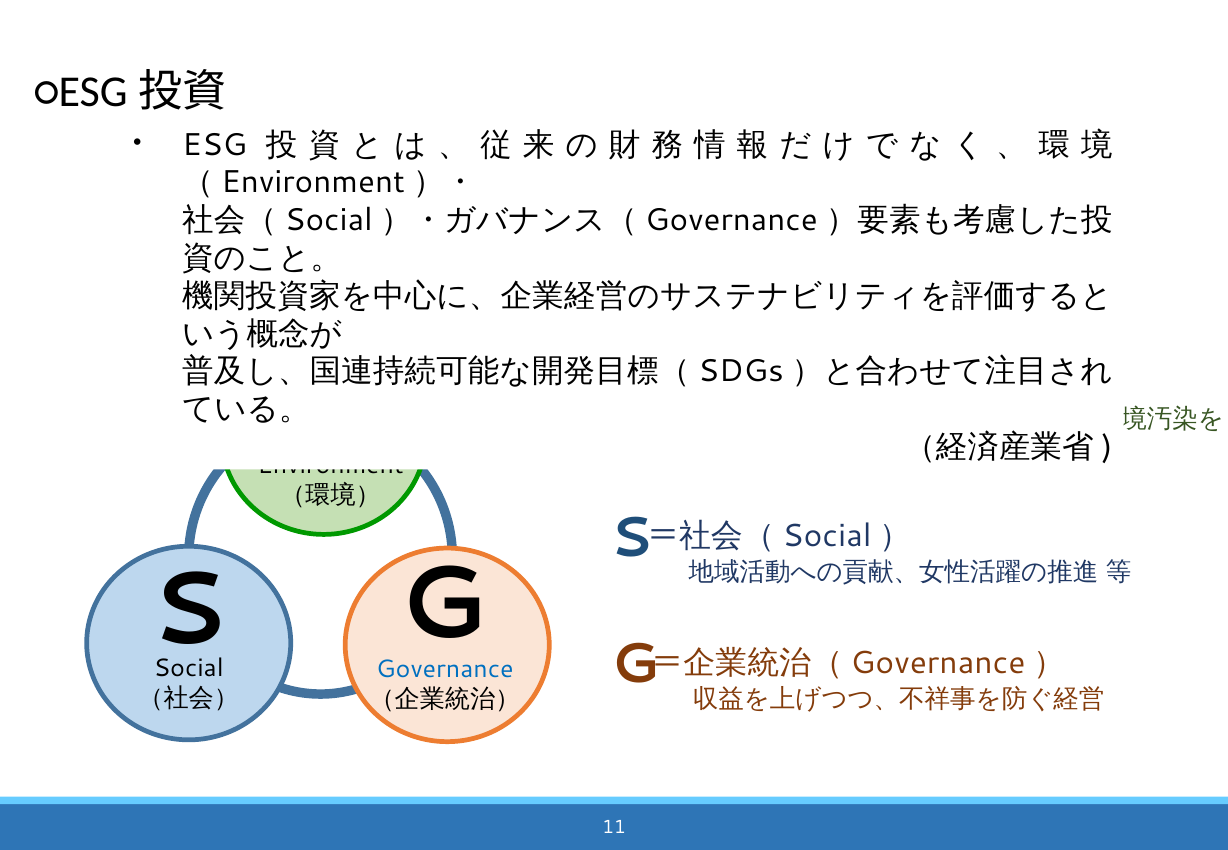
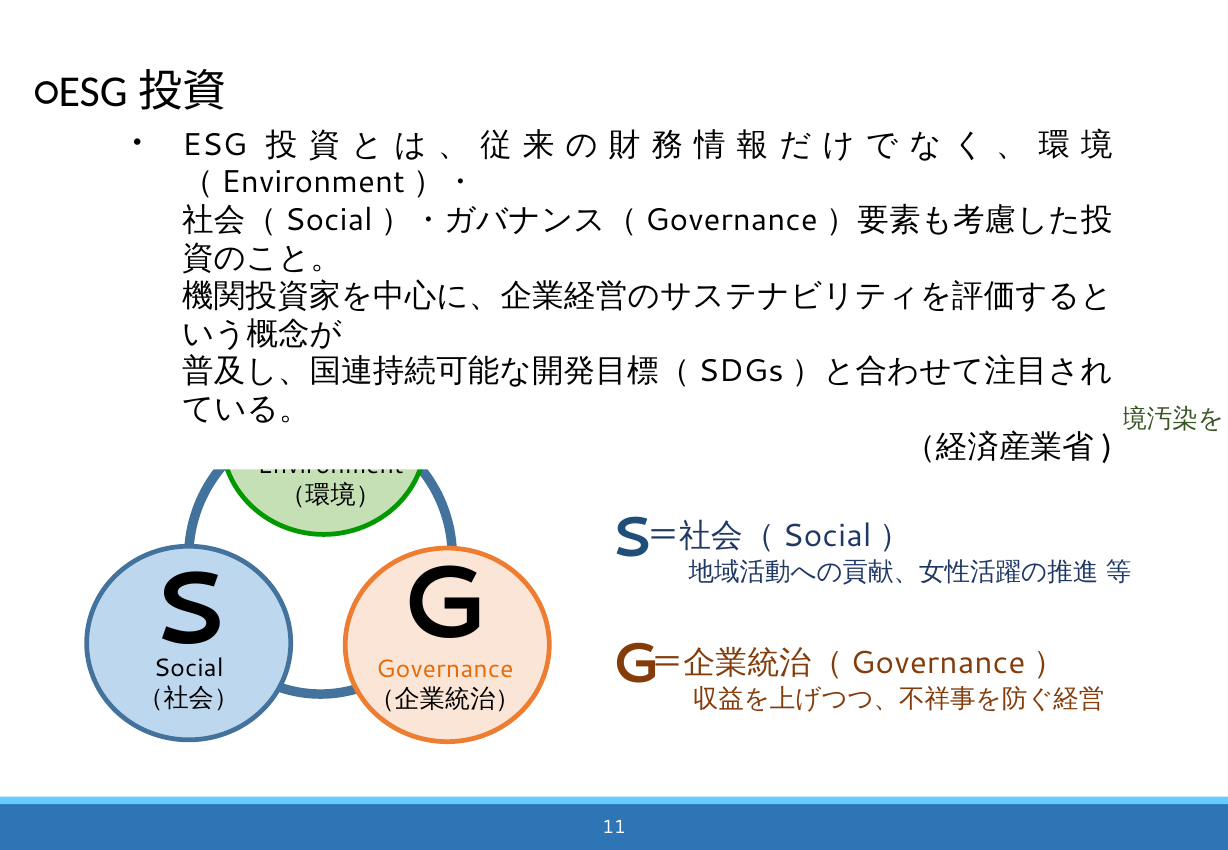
Governance colour: blue -> orange (445, 669)
